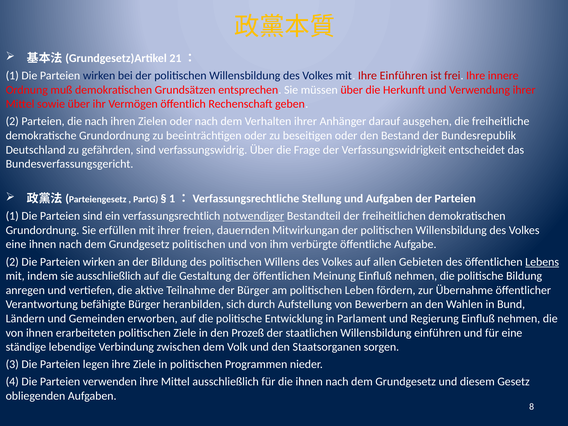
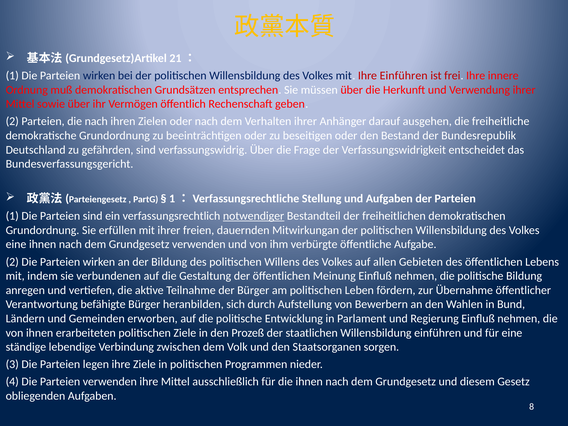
Grundgesetz politischen: politischen -> verwenden (199, 244)
Lebens underline: present -> none (542, 262)
sie ausschließlich: ausschließlich -> verbundenen (109, 276)
